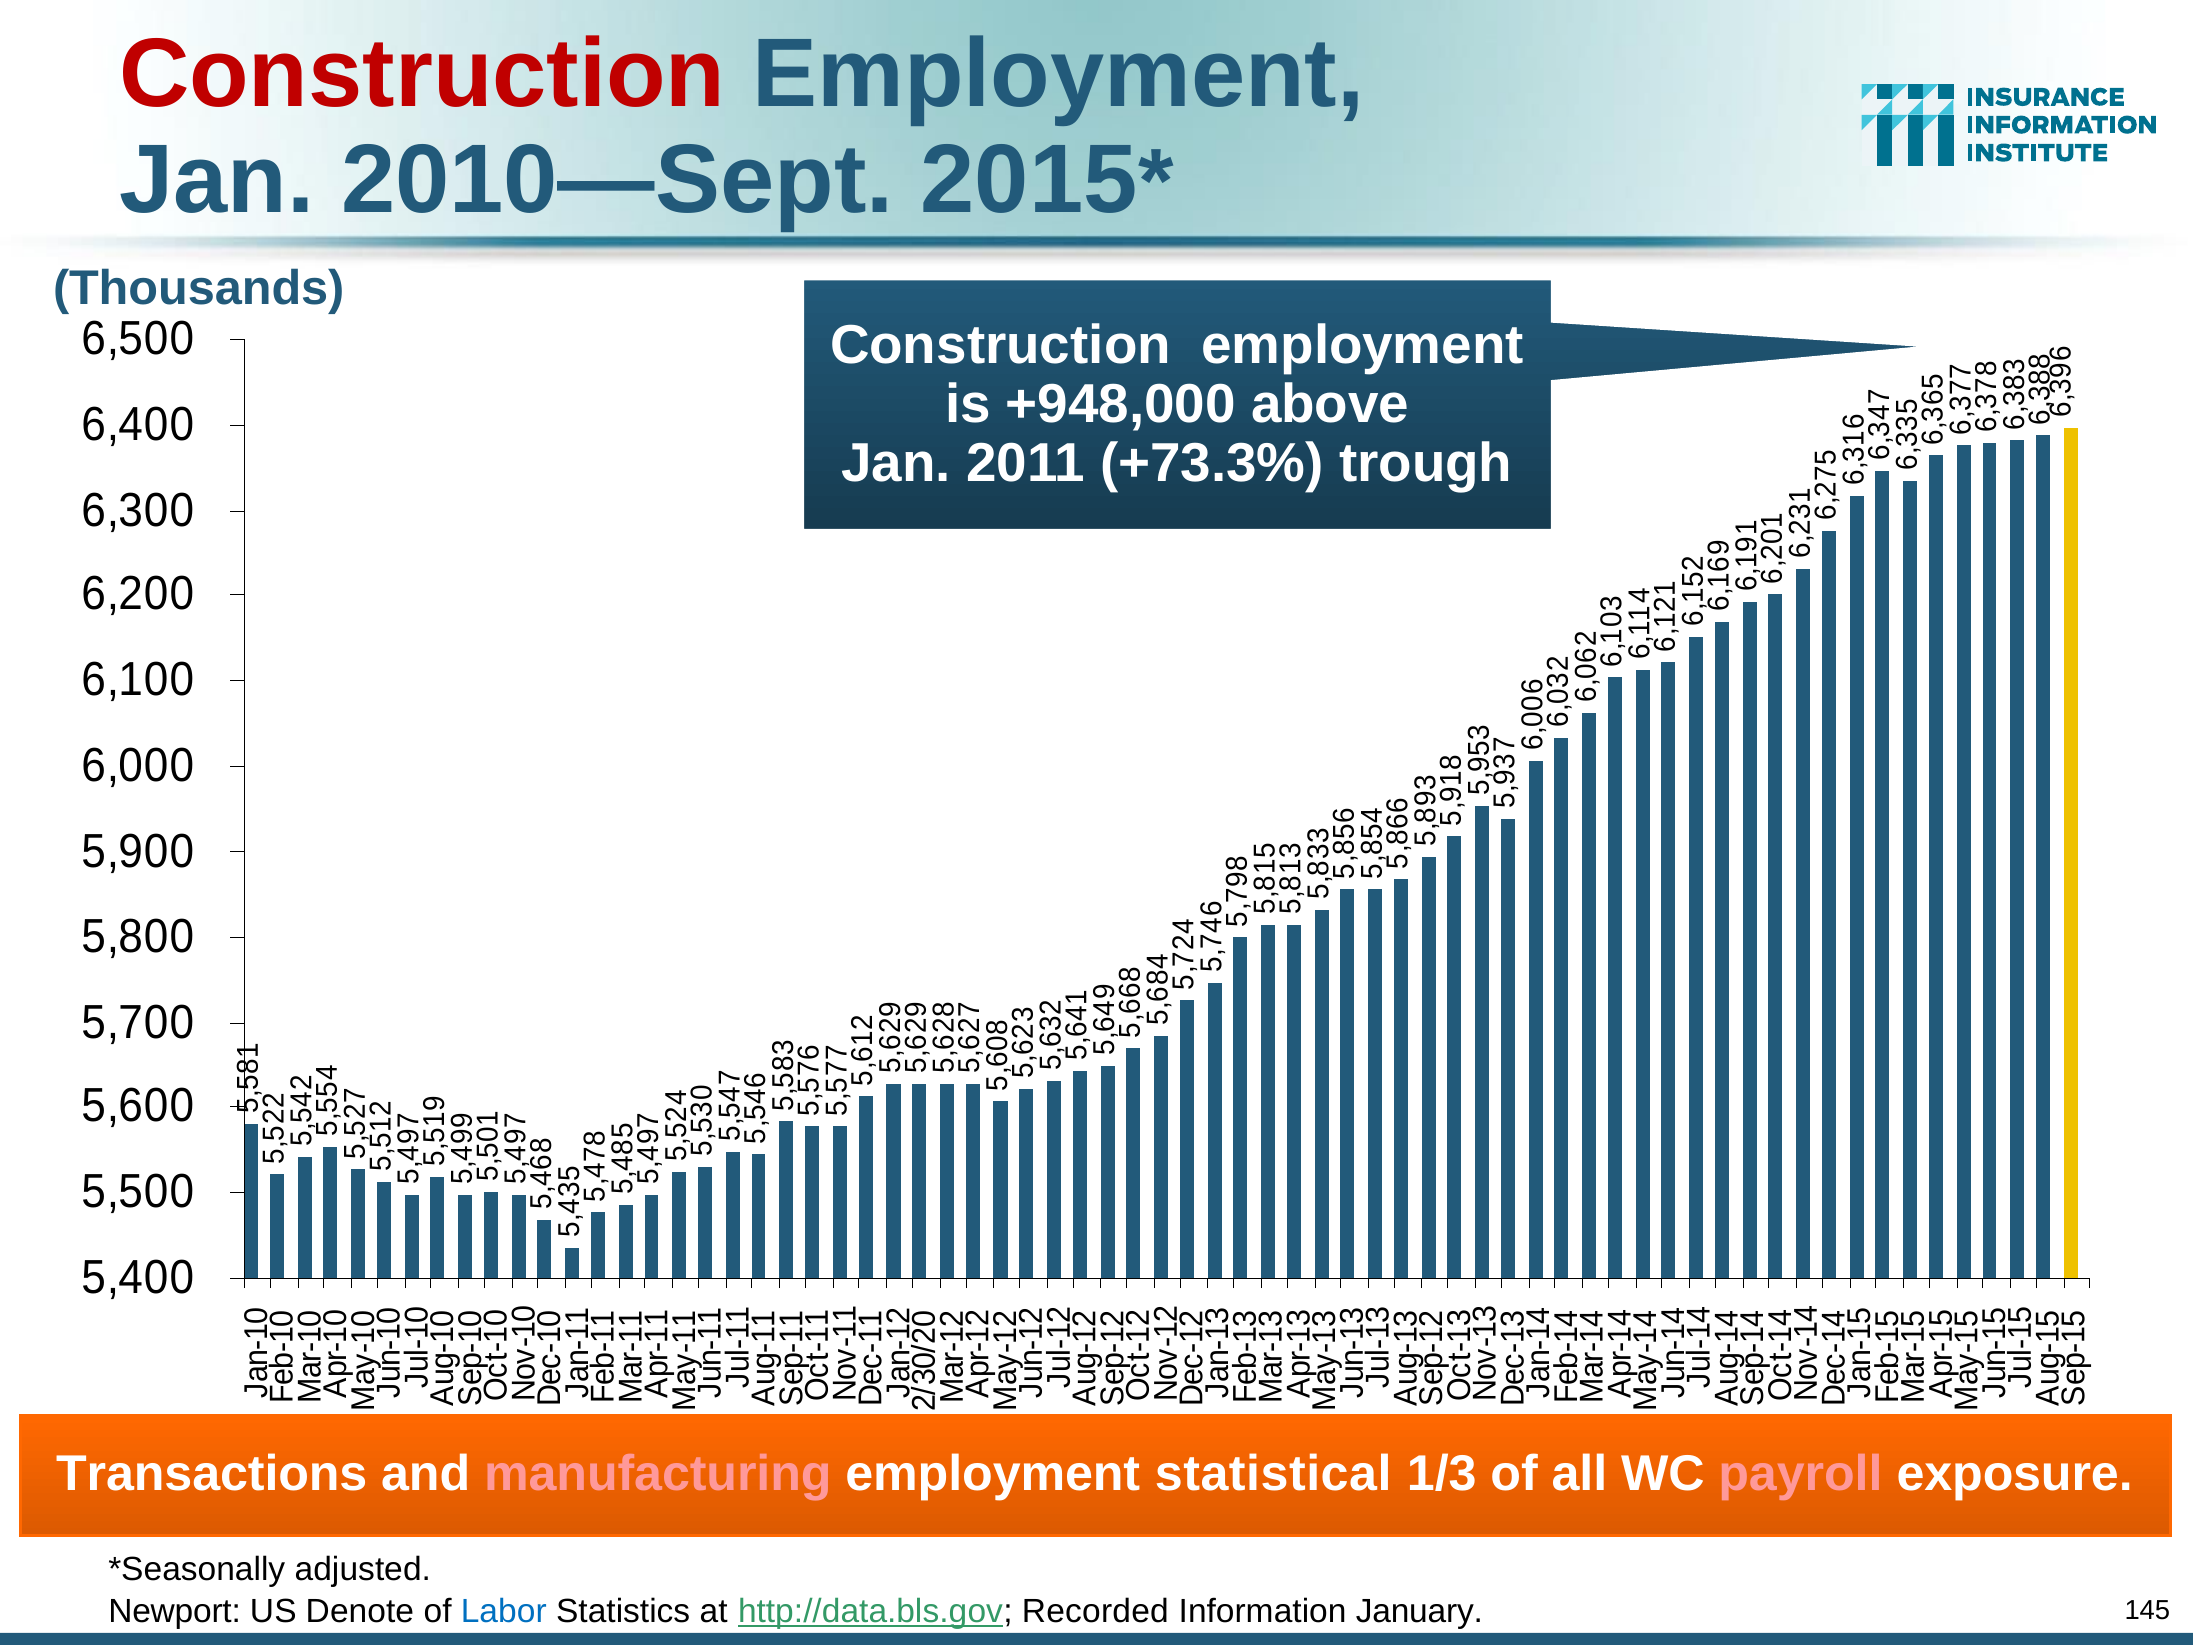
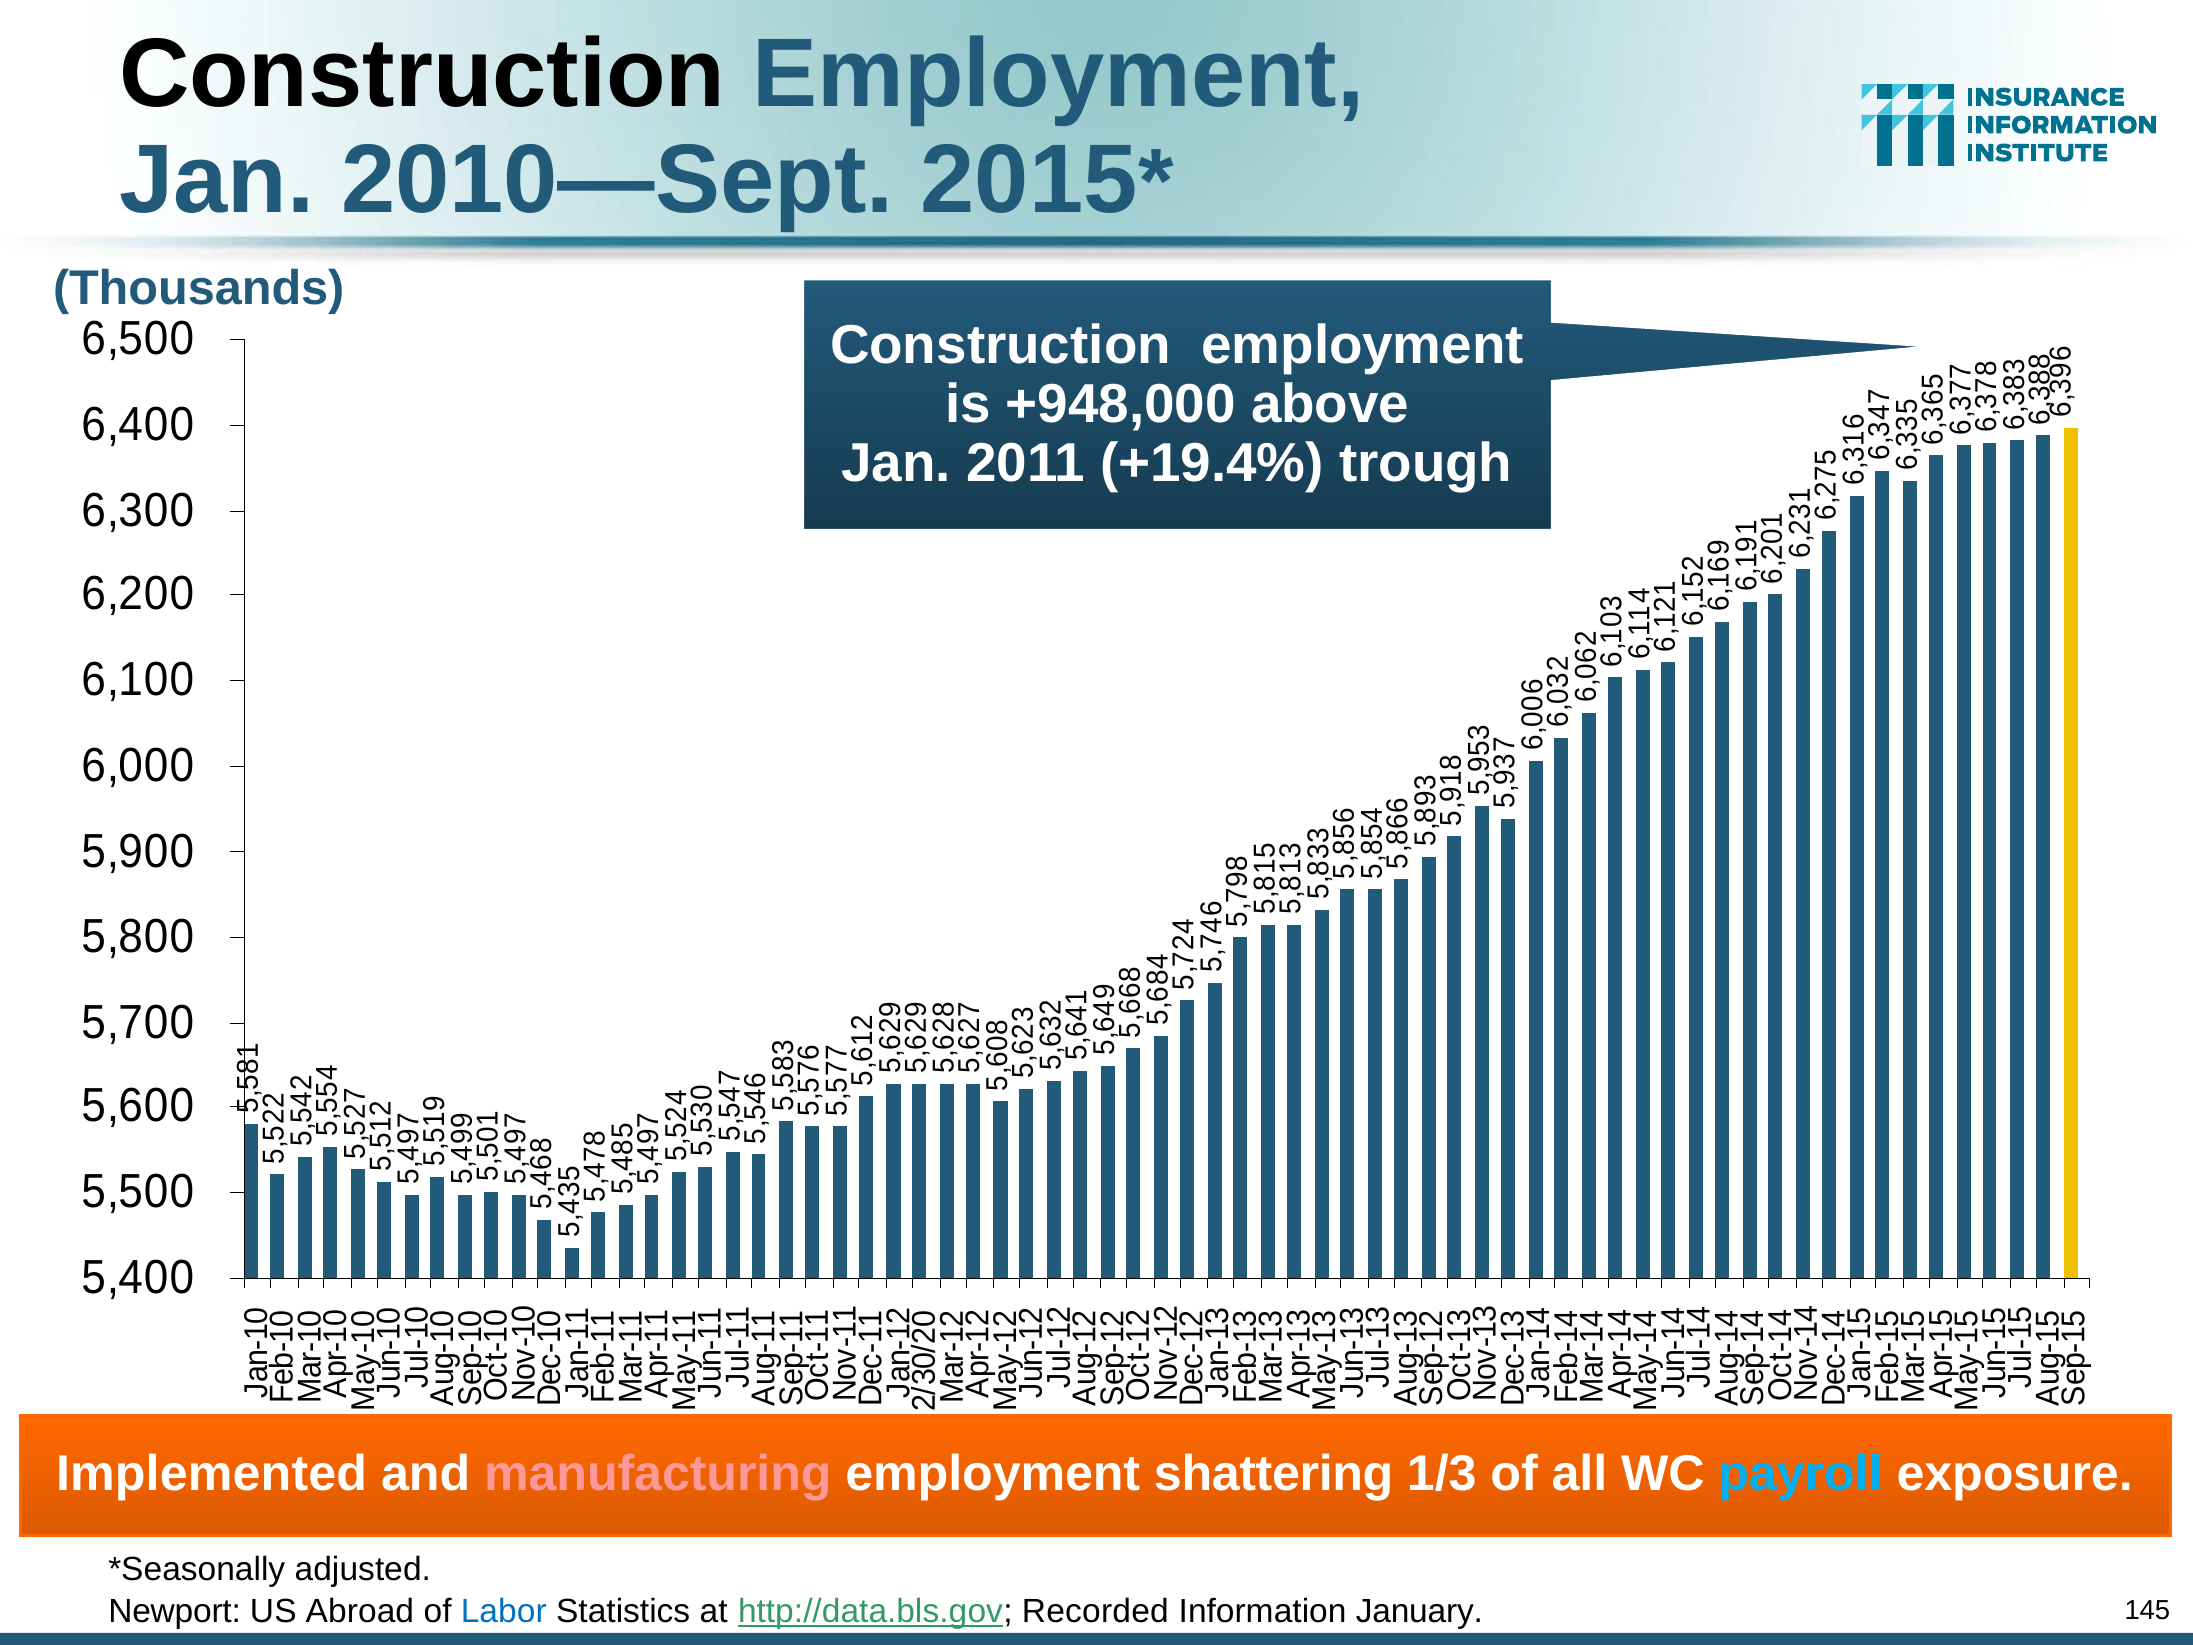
Construction colour: red -> black (422, 75)
+73.3%: +73.3% -> +19.4% (1212, 463)
Transactions: Transactions -> Implemented (212, 1473)
statistical: statistical -> shattering (1274, 1473)
payroll colour: pink -> light blue (1800, 1473)
Denote: Denote -> Abroad (360, 1611)
